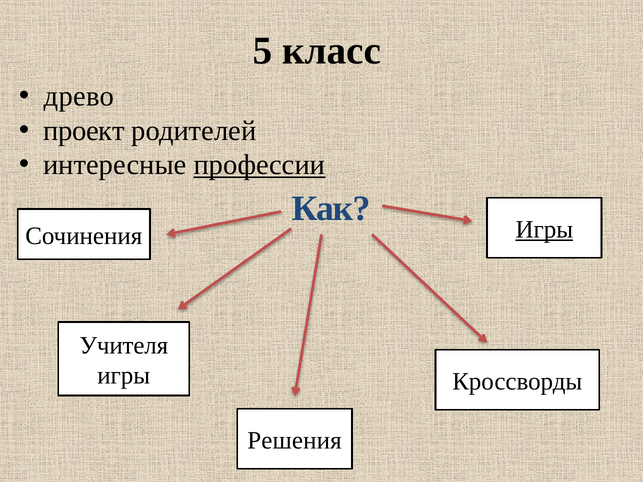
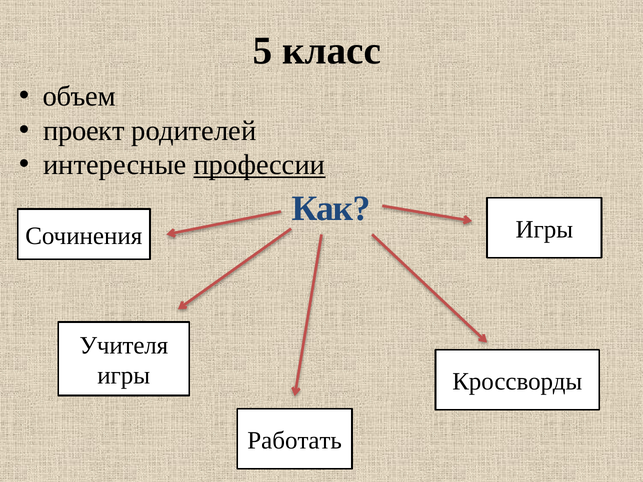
древо: древо -> объем (79, 96)
Игры underline: present -> none (544, 230)
Решения: Решения -> Работать (295, 441)
